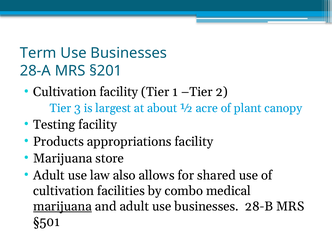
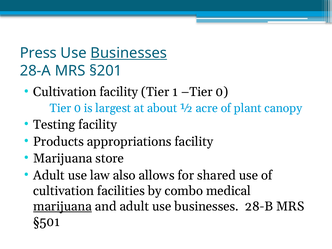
Term: Term -> Press (38, 53)
Businesses underline: none -> present (129, 53)
1 Tier 2: 2 -> 0 (222, 92)
3: 3 -> 0 (78, 108)
